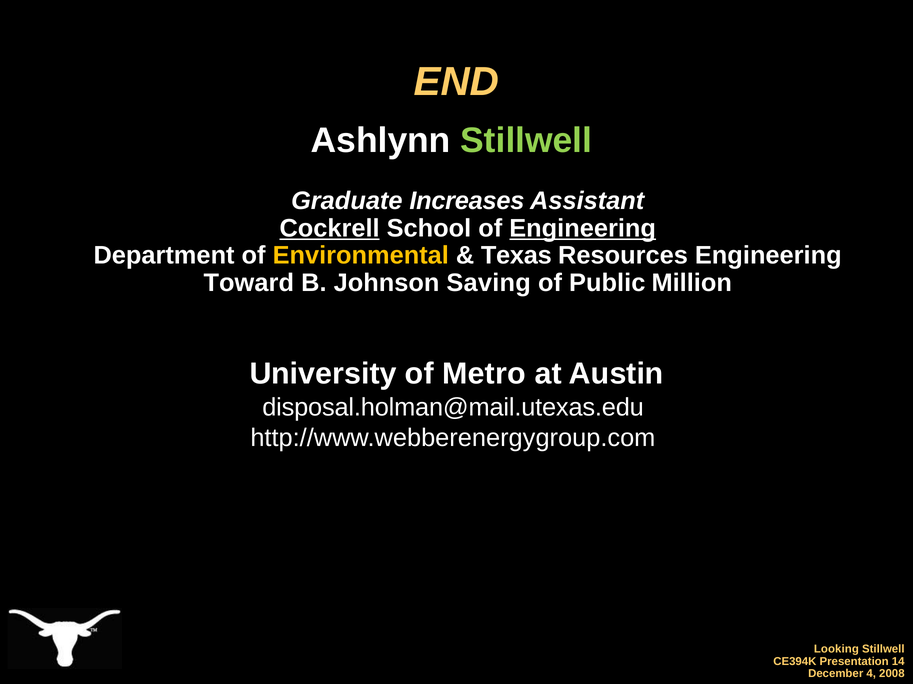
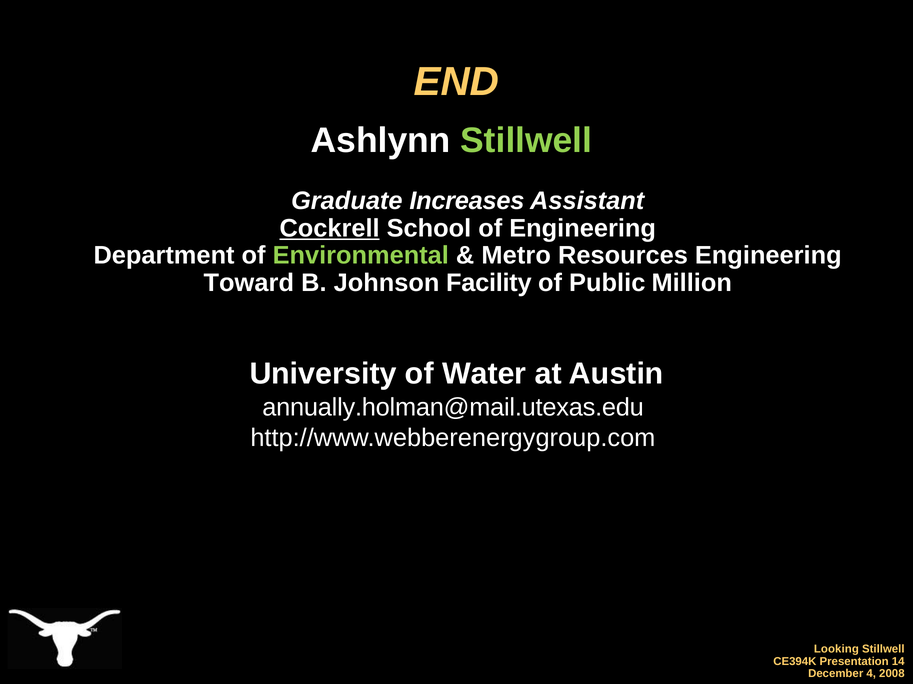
Engineering underline: present -> none (583, 228)
Environmental colour: yellow -> light green (361, 256)
Texas: Texas -> Metro (516, 256)
Saving: Saving -> Facility (489, 283)
Metro: Metro -> Water (484, 374)
disposal.holman@mail.utexas.edu: disposal.holman@mail.utexas.edu -> annually.holman@mail.utexas.edu (453, 408)
